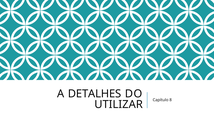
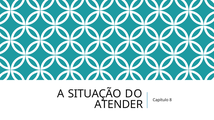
DETALHES: DETALHES -> SITUAÇÃO (95, 94)
UTILIZAR: UTILIZAR -> ATENDER (119, 105)
